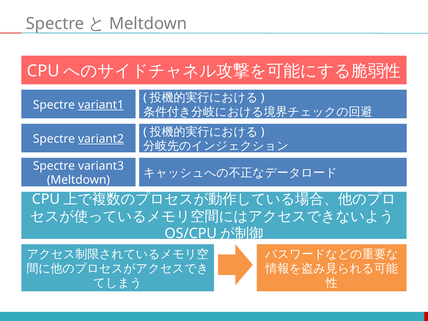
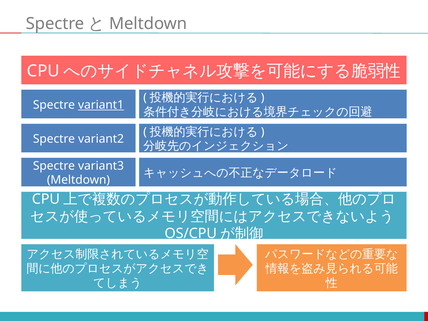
variant2 underline: present -> none (101, 139)
